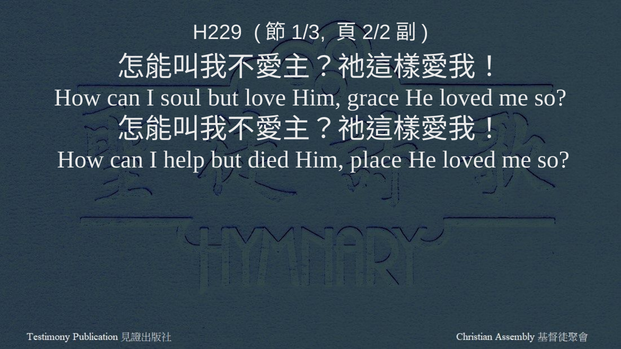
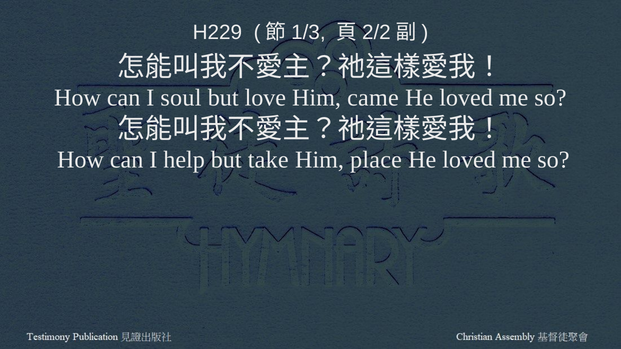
grace: grace -> came (373, 98)
died: died -> take (268, 160)
